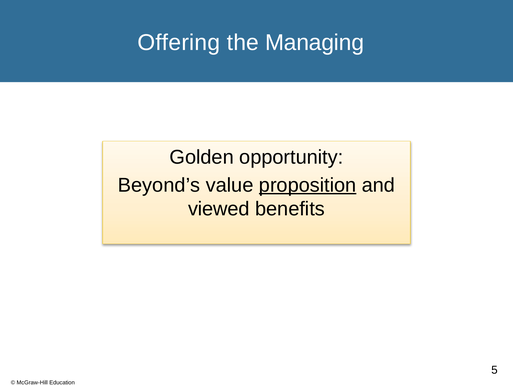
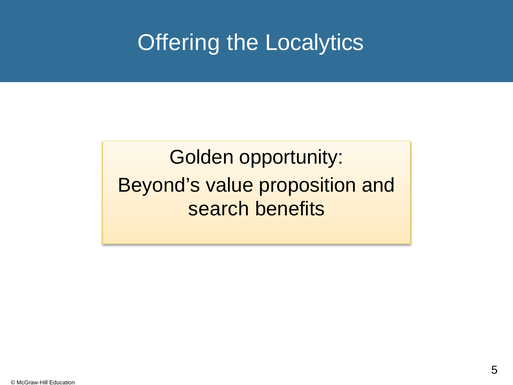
Managing: Managing -> Localytics (315, 43)
proposition underline: present -> none (308, 185)
viewed: viewed -> search (219, 209)
